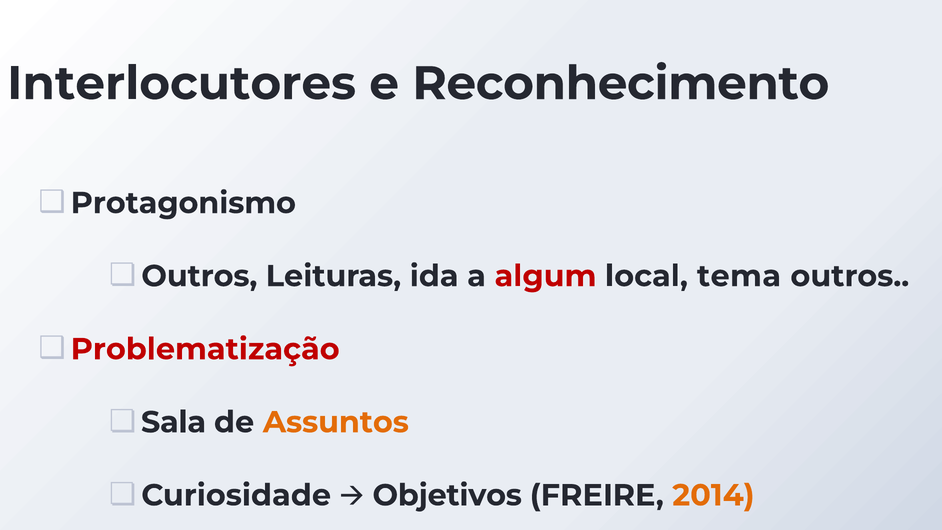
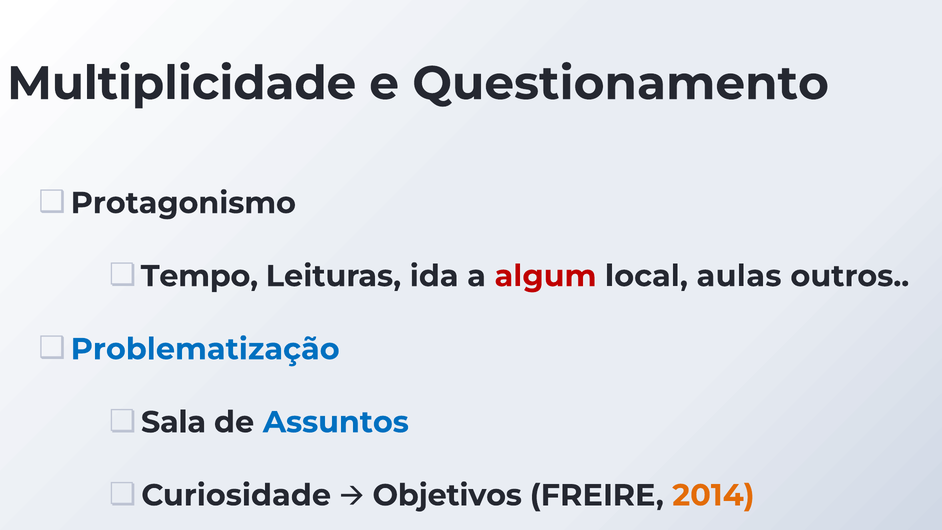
Interlocutores: Interlocutores -> Multiplicidade (182, 84)
Reconhecimento: Reconhecimento -> Questionamento (621, 84)
Outros: Outros -> Tempo (199, 276)
tema: tema -> aulas (739, 276)
Problematização colour: red -> blue (205, 349)
Assuntos colour: orange -> blue (336, 422)
